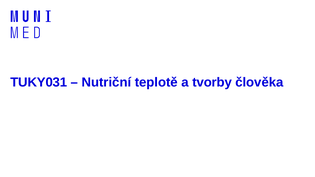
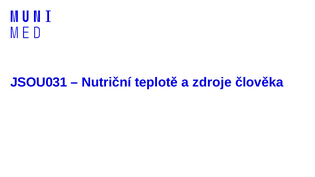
TUKY031: TUKY031 -> JSOU031 (39, 82)
tvorby: tvorby -> zdroje (212, 82)
